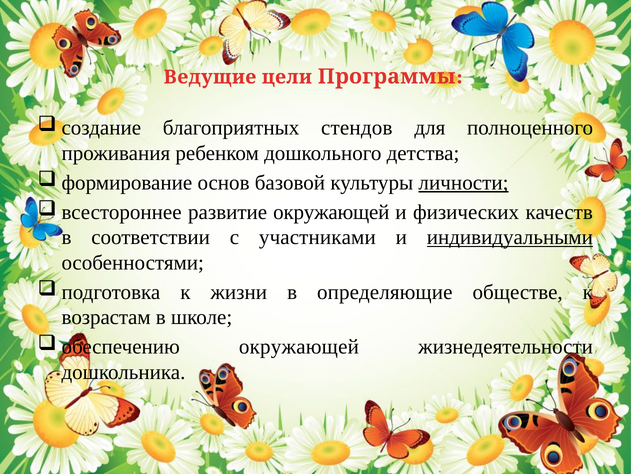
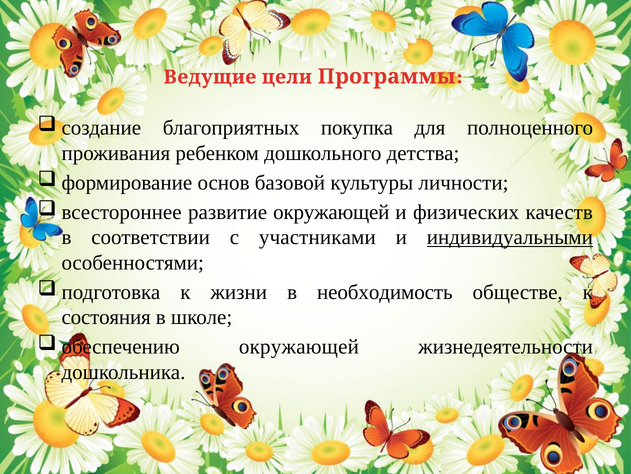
стендов: стендов -> покупка (357, 128)
личности underline: present -> none (464, 182)
определяющие: определяющие -> необходимость (385, 292)
возрастам: возрастам -> состояния (106, 317)
